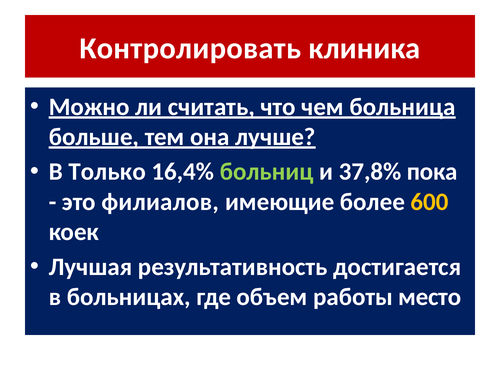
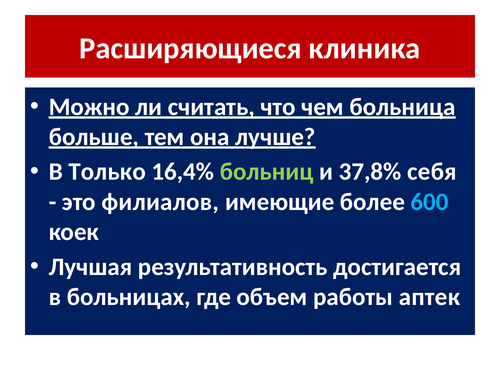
Контролировать: Контролировать -> Расширяющиеся (191, 48)
пока: пока -> себя (432, 172)
600 colour: yellow -> light blue (430, 202)
место: место -> аптек (429, 297)
